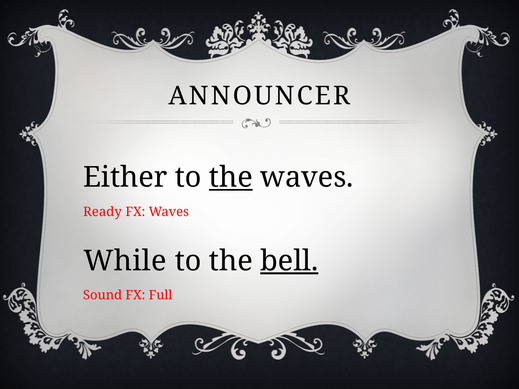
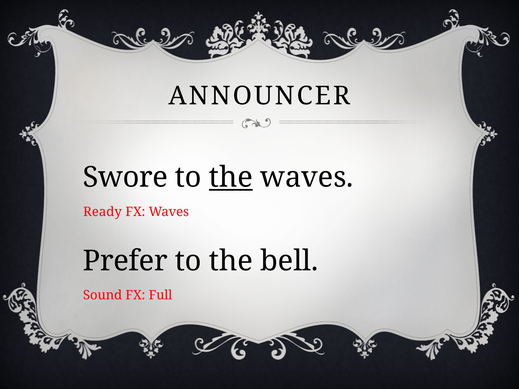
Either: Either -> Swore (125, 178)
While: While -> Prefer (125, 261)
bell underline: present -> none (289, 261)
